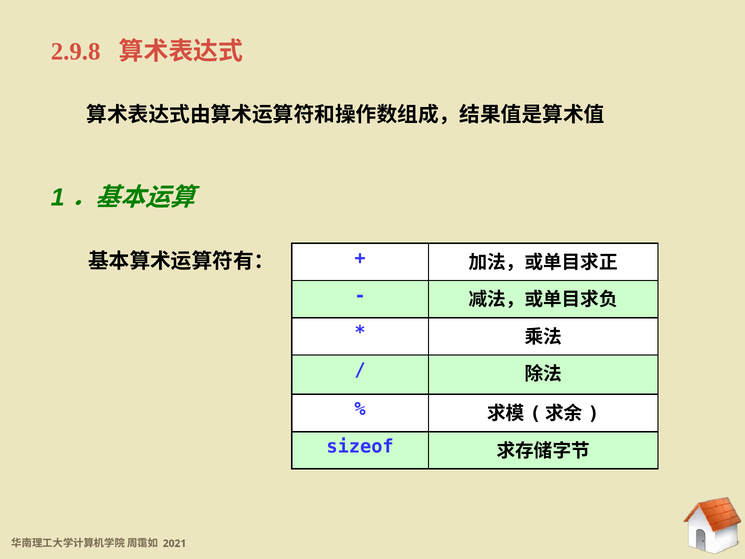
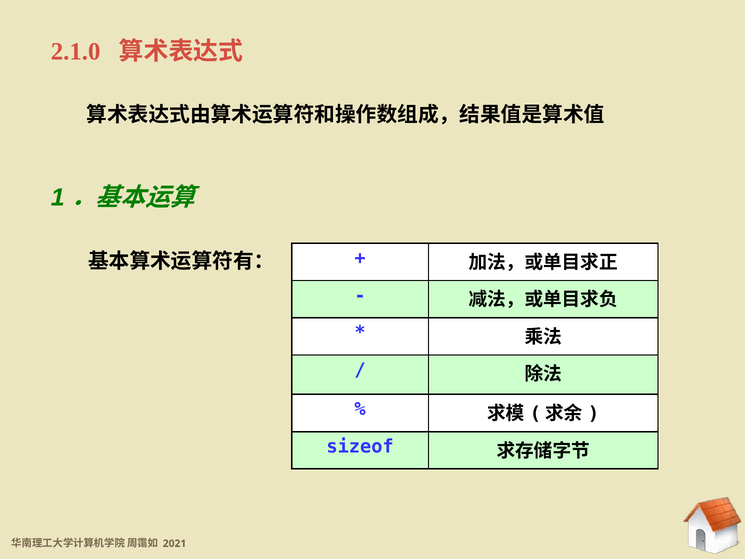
2.9.8: 2.9.8 -> 2.1.0 (76, 51)
